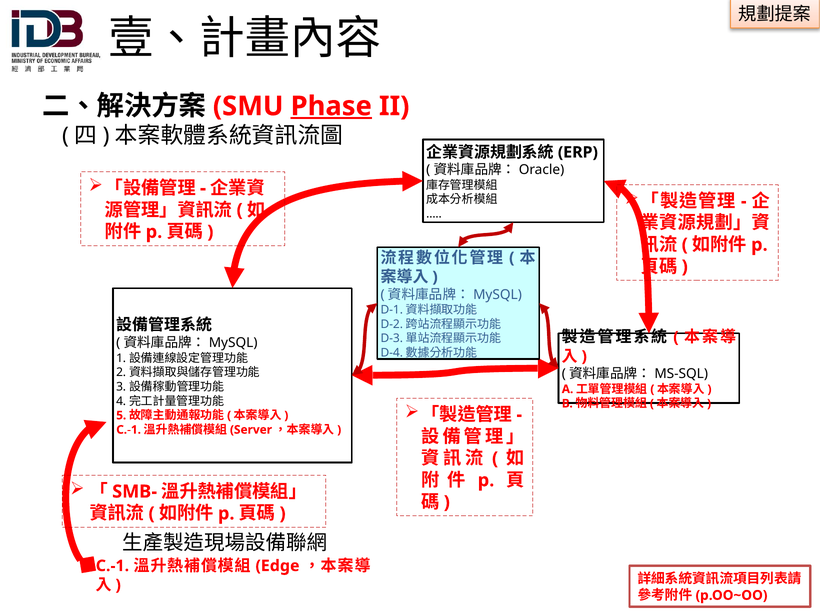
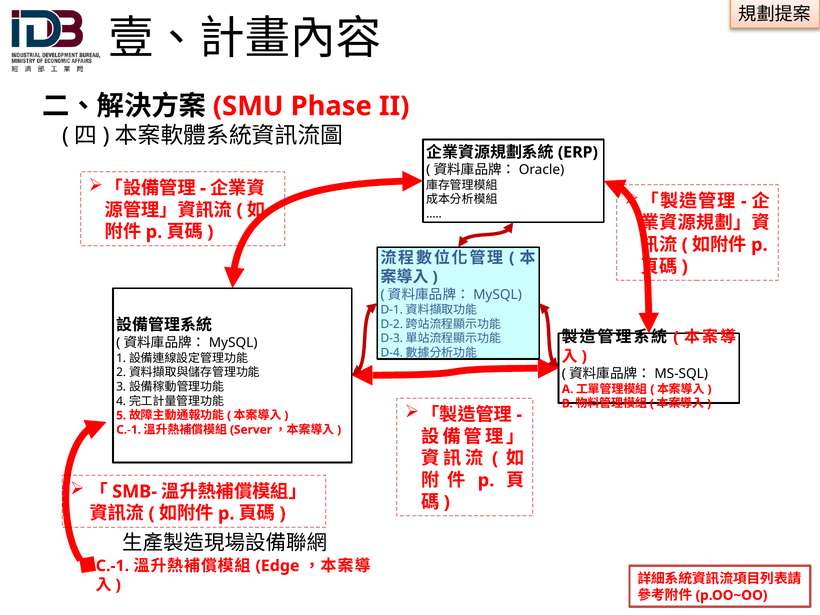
Phase underline: present -> none (331, 106)
